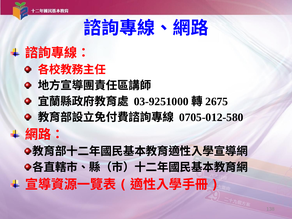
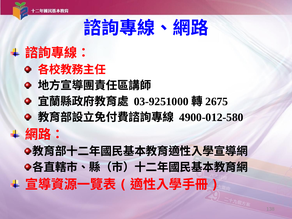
0705-012-580: 0705-012-580 -> 4900-012-580 (211, 117)
